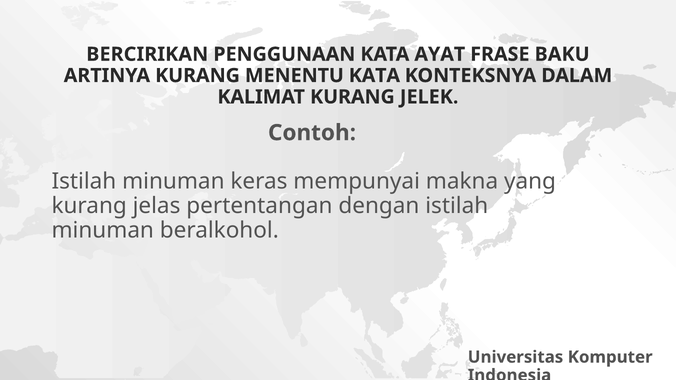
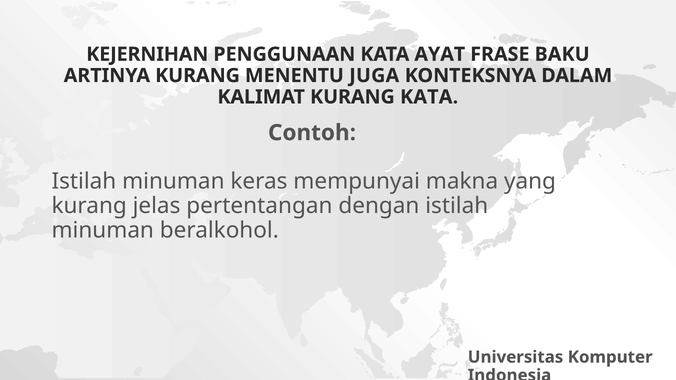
BERCIRIKAN: BERCIRIKAN -> KEJERNIHAN (147, 54)
MENENTU KATA: KATA -> JUGA (374, 76)
KURANG JELEK: JELEK -> KATA (429, 97)
